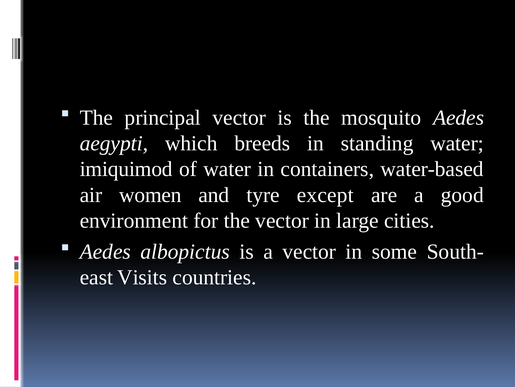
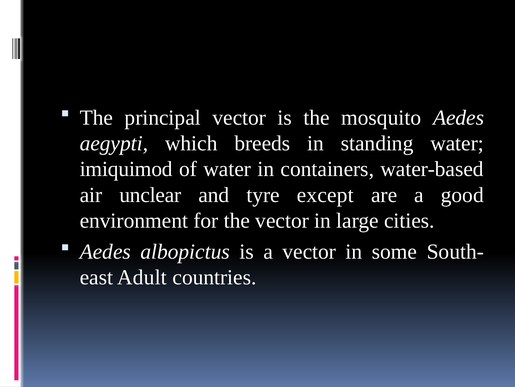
women: women -> unclear (150, 195)
Visits: Visits -> Adult (142, 277)
